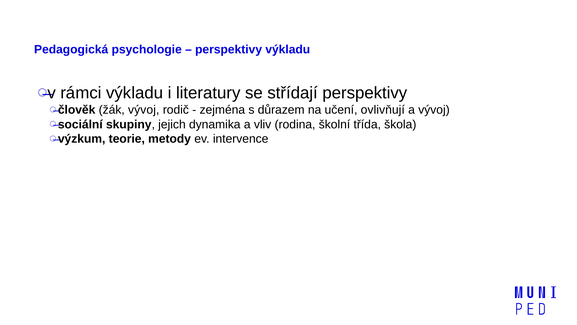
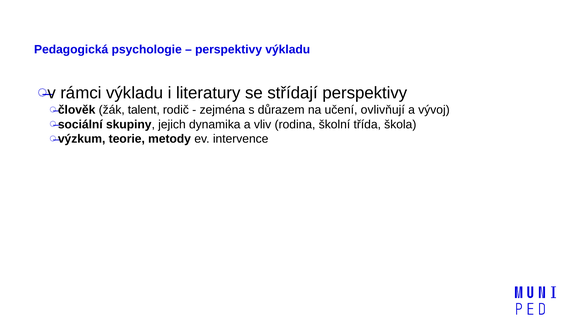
žák vývoj: vývoj -> talent (144, 110)
